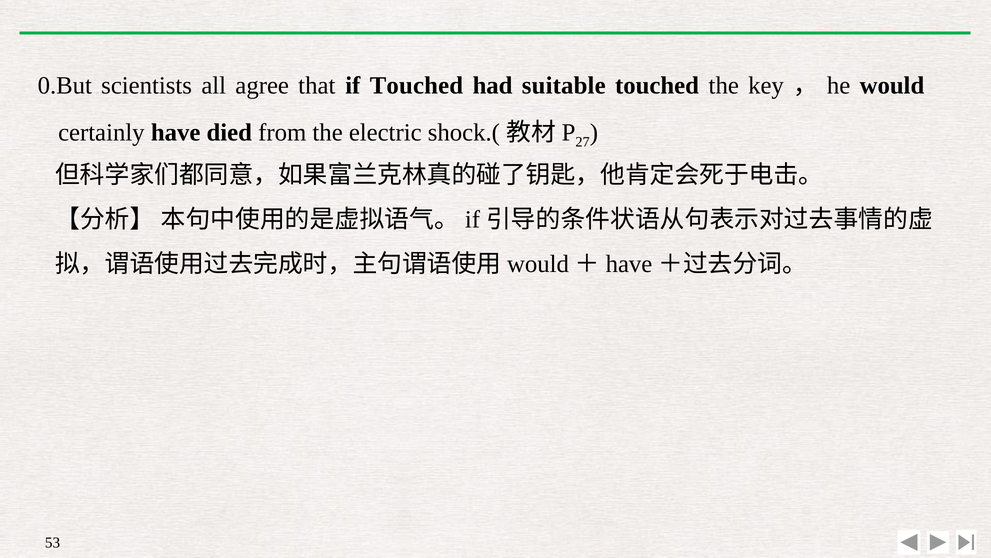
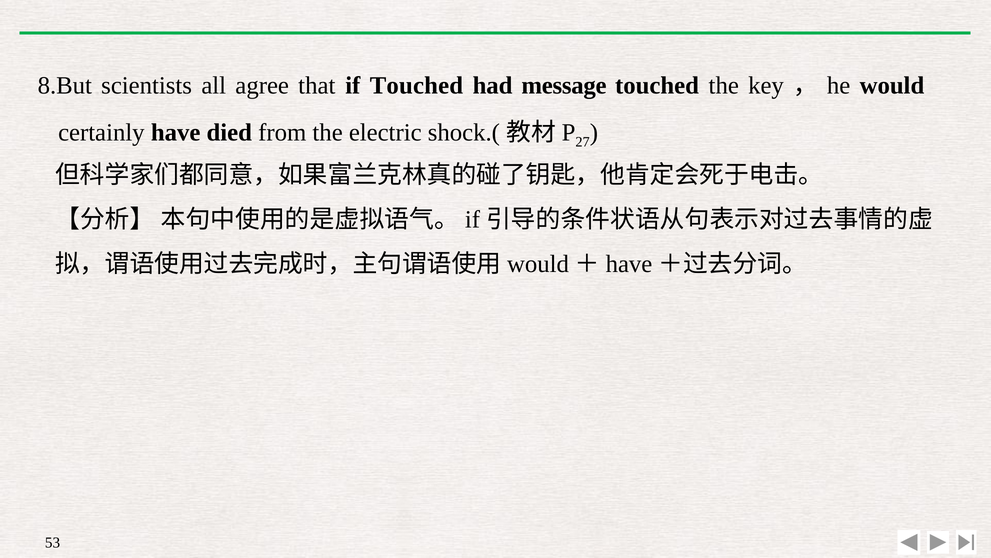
0.But: 0.But -> 8.But (65, 86)
suitable: suitable -> message (564, 86)
